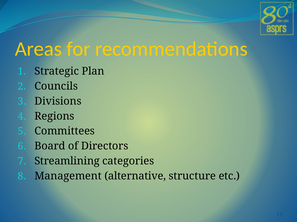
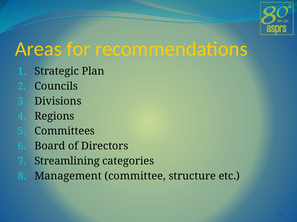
alternative: alternative -> committee (135, 177)
